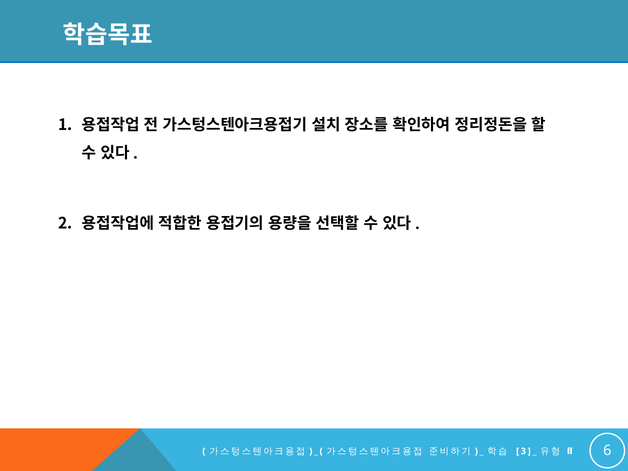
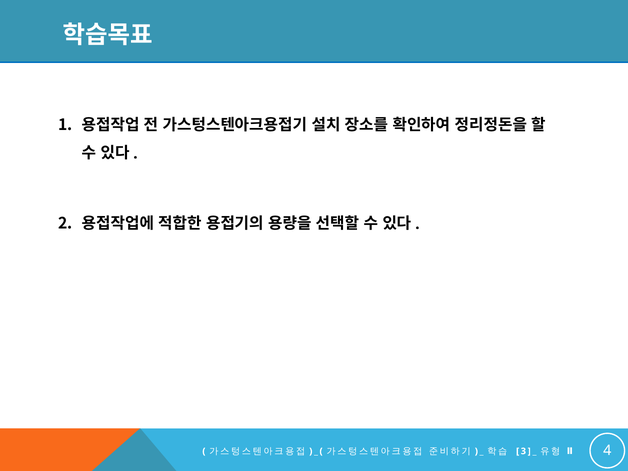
6: 6 -> 4 (607, 450)
